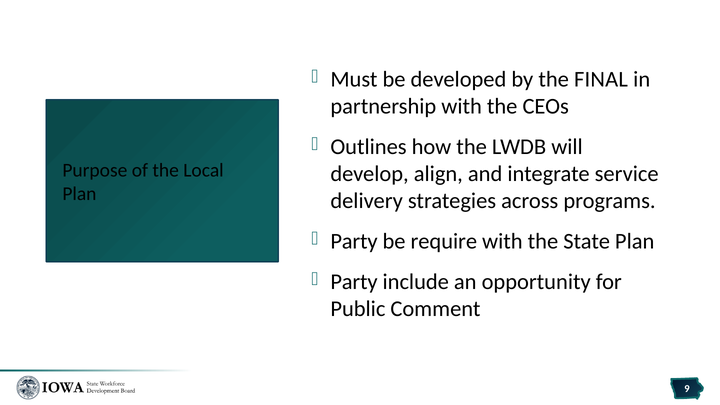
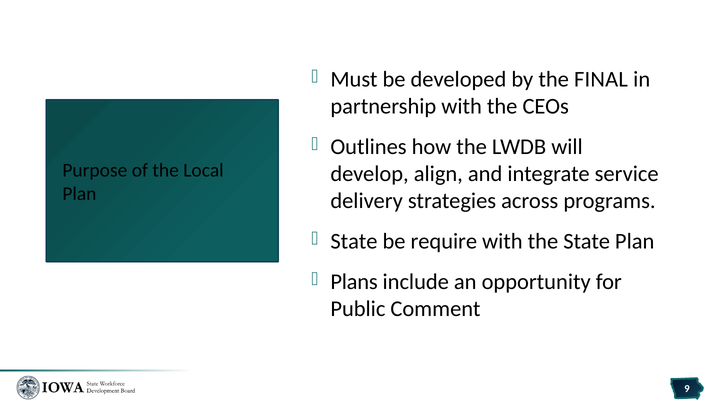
Party: Party -> State (354, 242)
Party: Party -> Plans (354, 282)
